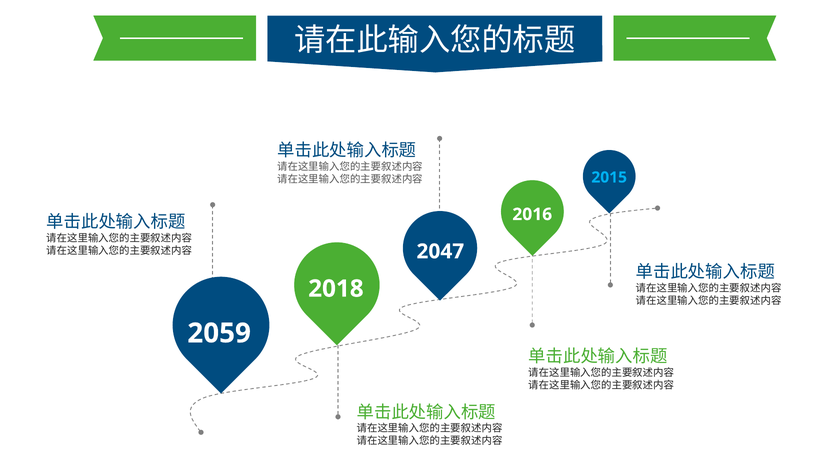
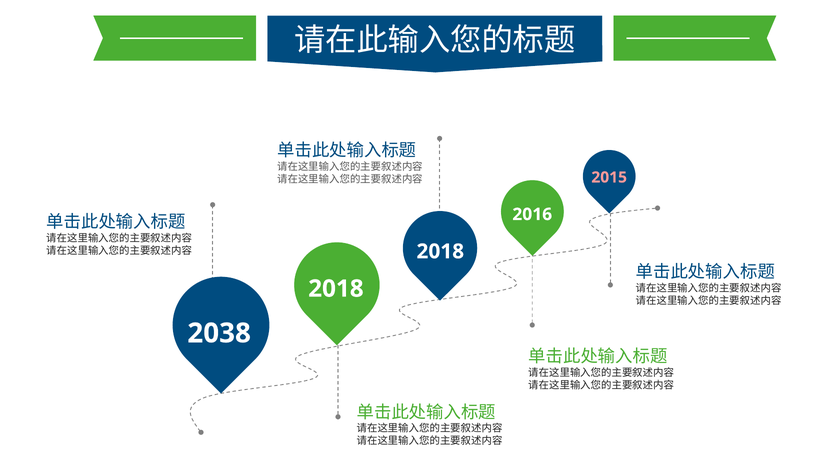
2015 colour: light blue -> pink (609, 178)
2047: 2047 -> 2018 (440, 252)
2059: 2059 -> 2038 (219, 334)
